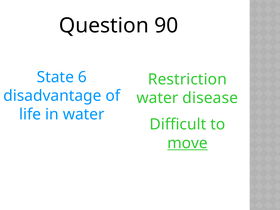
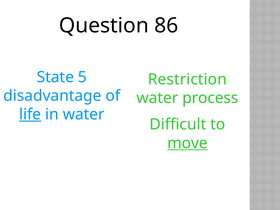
90: 90 -> 86 (166, 26)
6: 6 -> 5 (82, 77)
disease: disease -> process (210, 98)
life underline: none -> present (30, 114)
